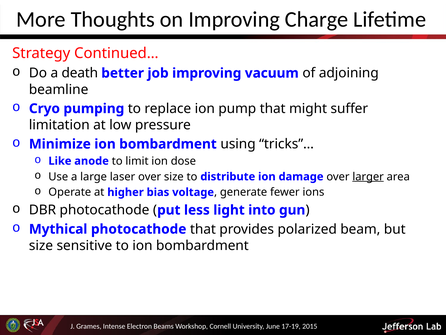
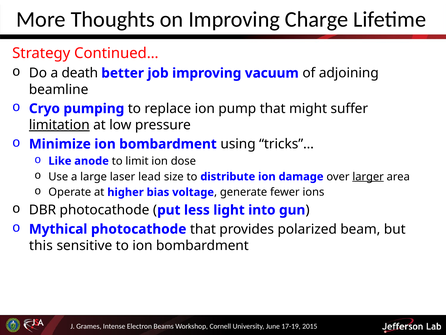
limitation underline: none -> present (59, 125)
laser over: over -> lead (150, 176)
size: size -> this (41, 245)
